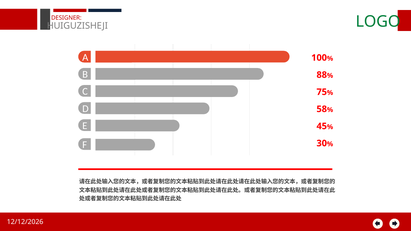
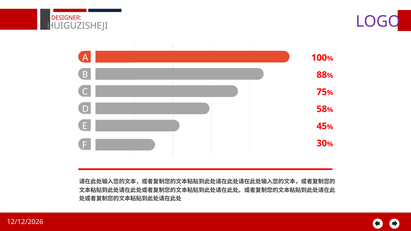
LOGO colour: green -> purple (378, 22)
